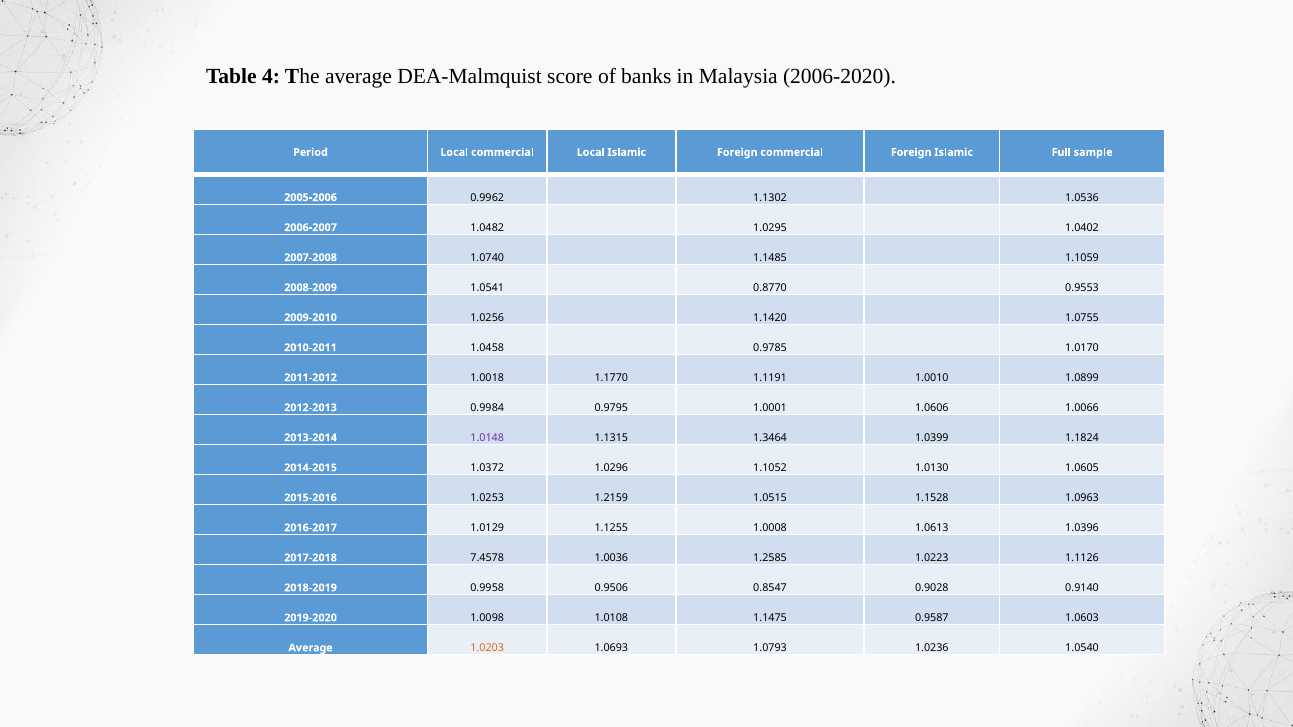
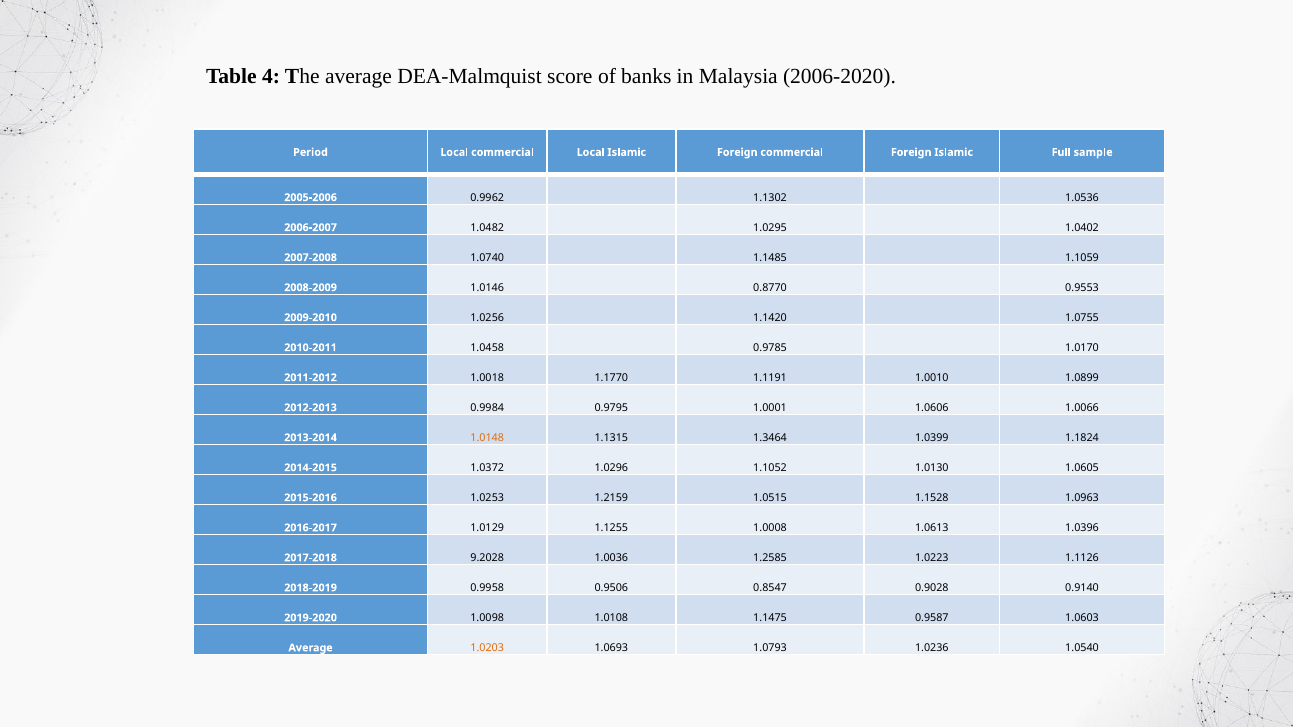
1.0541: 1.0541 -> 1.0146 (487, 288)
1.0148 colour: purple -> orange (487, 438)
7.4578: 7.4578 -> 9.2028 (487, 558)
